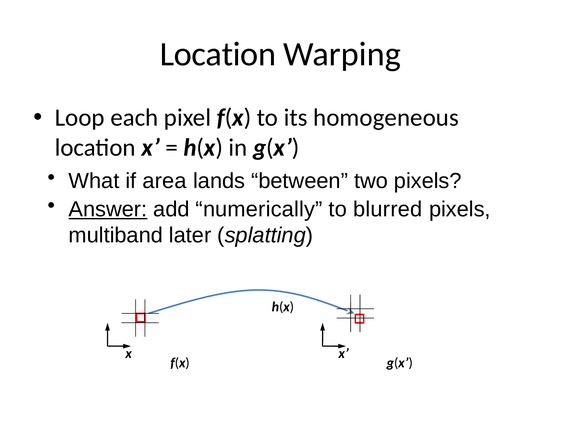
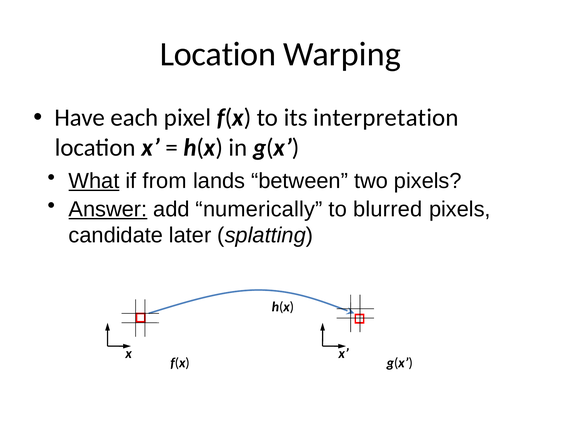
Loop: Loop -> Have (80, 118)
homogeneous: homogeneous -> interpretation (386, 118)
What underline: none -> present (94, 181)
area: area -> from (165, 181)
multiband: multiband -> candidate (116, 235)
